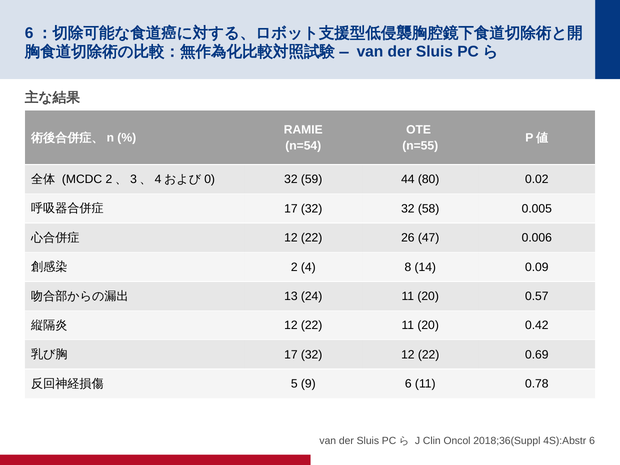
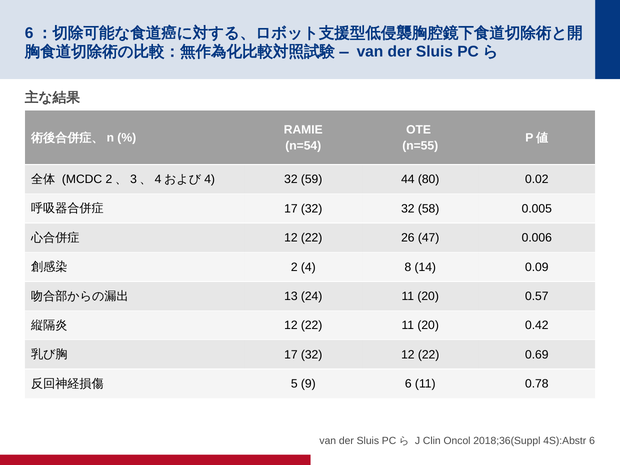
0: 0 -> 4 (210, 179)
